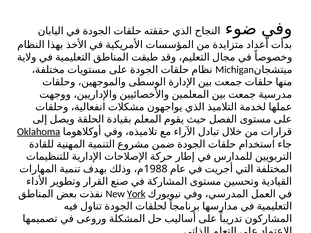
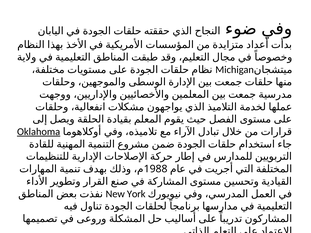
York underline: present -> none (136, 194)
